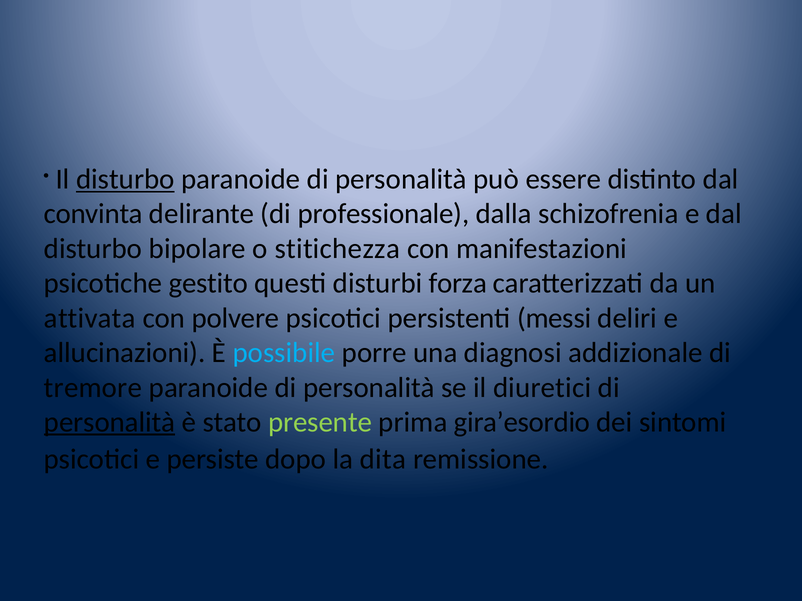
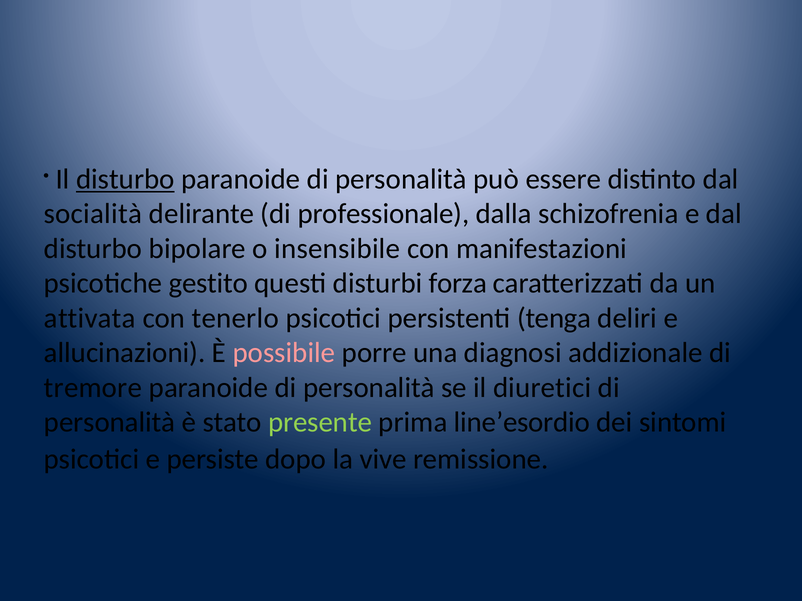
convinta: convinta -> socialità (93, 214)
stitichezza: stitichezza -> insensibile (337, 249)
polvere: polvere -> tenerlo (235, 318)
messi: messi -> tenga (554, 318)
possibile colour: light blue -> pink (284, 353)
personalità underline: present -> none (110, 423)
gira’esordio: gira’esordio -> line’esordio (522, 423)
dita: dita -> vive (383, 459)
